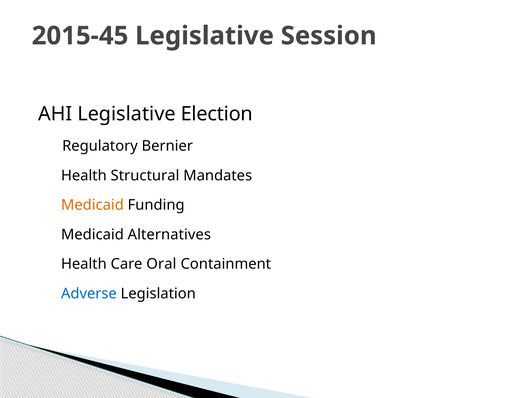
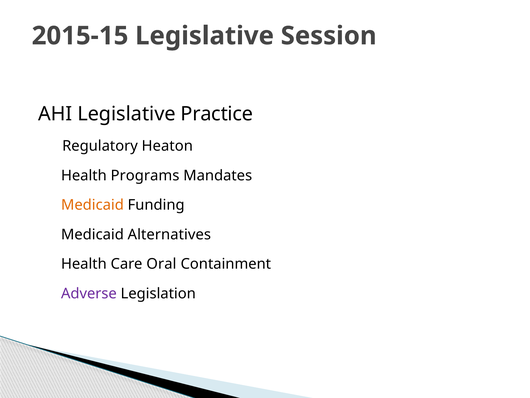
2015-45: 2015-45 -> 2015-15 (80, 36)
Election: Election -> Practice (217, 114)
Bernier: Bernier -> Heaton (167, 146)
Structural: Structural -> Programs (145, 175)
Adverse colour: blue -> purple (89, 293)
